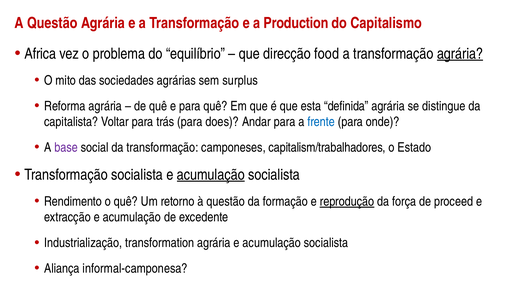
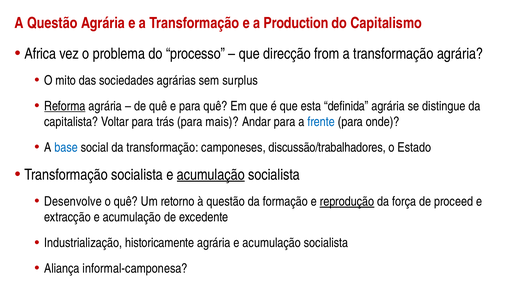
equilíbrio: equilíbrio -> processo (195, 54)
food: food -> from (327, 54)
agrária underline: present -> none (460, 54)
Reforma underline: none -> present (65, 106)
does: does -> mais (222, 122)
base colour: purple -> blue (66, 148)
capitalism/trabalhadores: capitalism/trabalhadores -> discussão/trabalhadores (327, 148)
Rendimento: Rendimento -> Desenvolve (73, 202)
transformation: transformation -> historicamente (160, 243)
